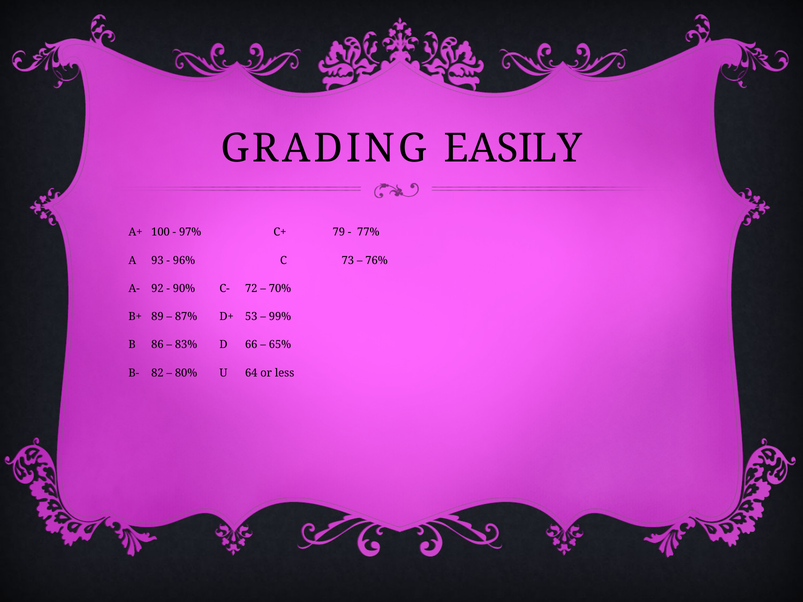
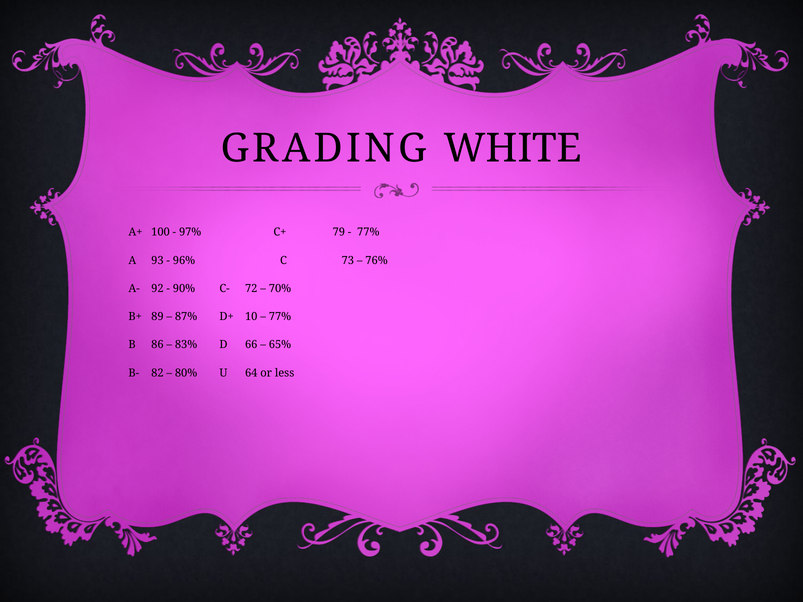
EASILY: EASILY -> WHITE (513, 149)
53: 53 -> 10 (251, 317)
99%: 99% -> 77% (280, 317)
